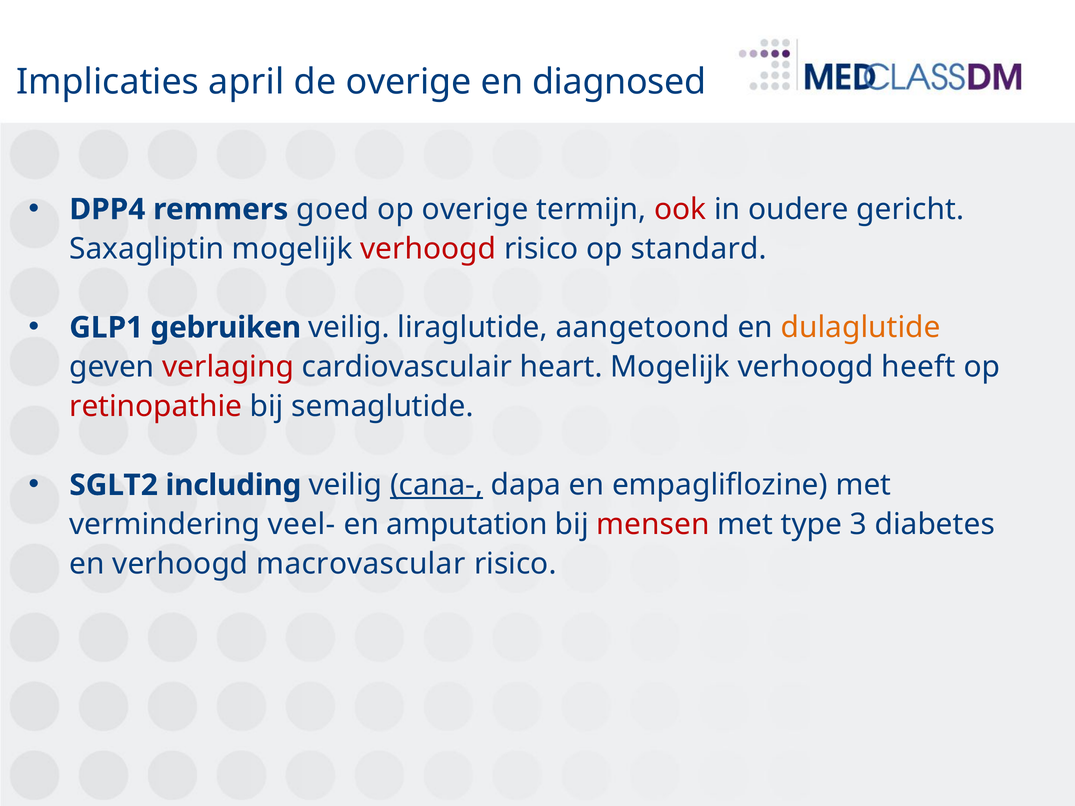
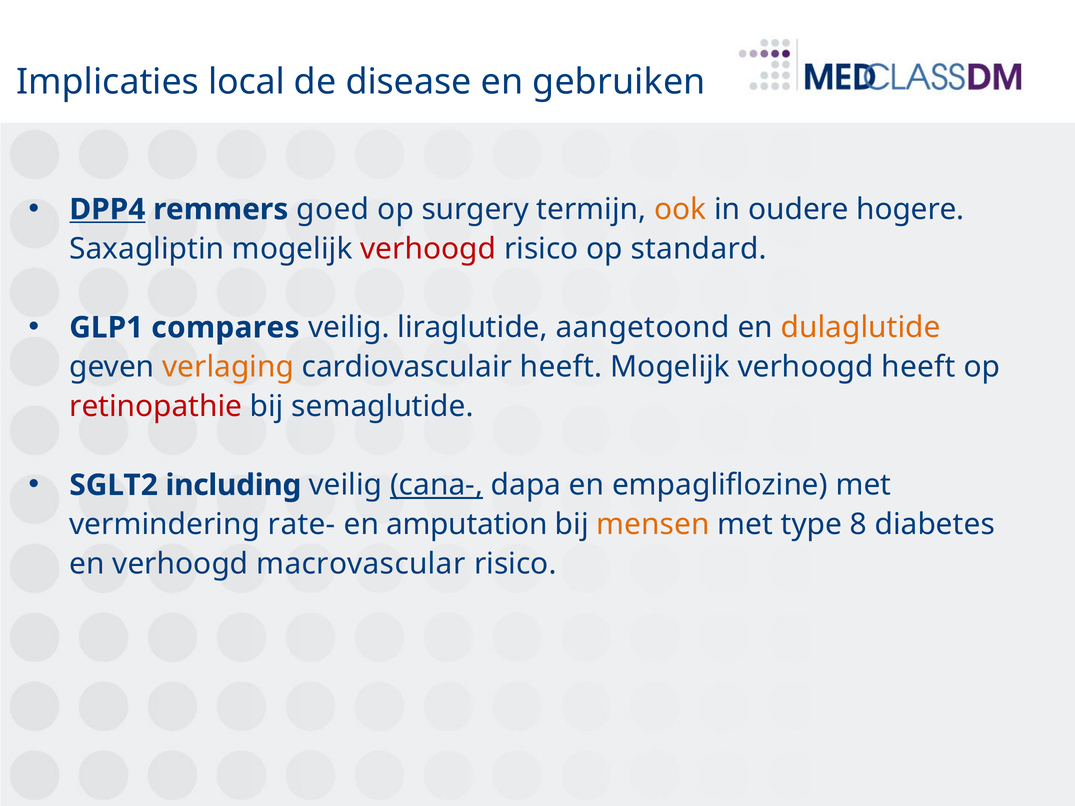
april: april -> local (247, 82)
de overige: overige -> disease (409, 82)
diagnosed: diagnosed -> gebruiken (619, 82)
DPP4 underline: none -> present (107, 209)
op overige: overige -> surgery (475, 209)
ook colour: red -> orange (680, 209)
gericht: gericht -> hogere (910, 209)
gebruiken: gebruiken -> compares (225, 328)
verlaging colour: red -> orange (228, 367)
cardiovasculair heart: heart -> heeft (561, 367)
veel-: veel- -> rate- (302, 525)
mensen colour: red -> orange (653, 525)
3: 3 -> 8 (858, 525)
